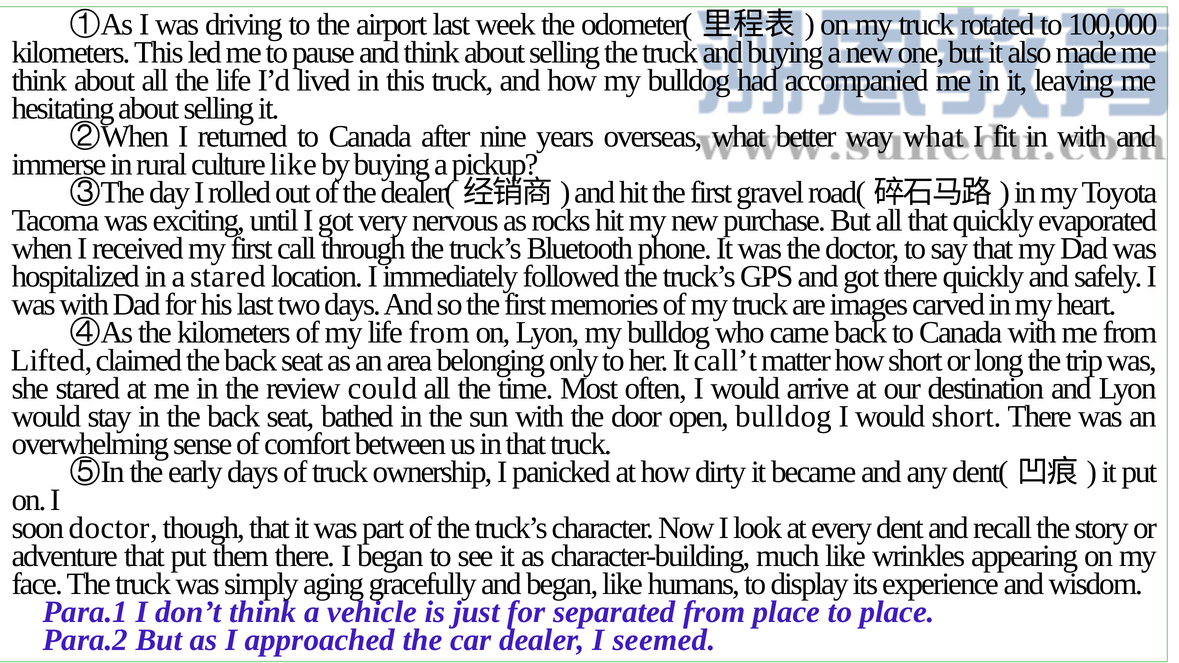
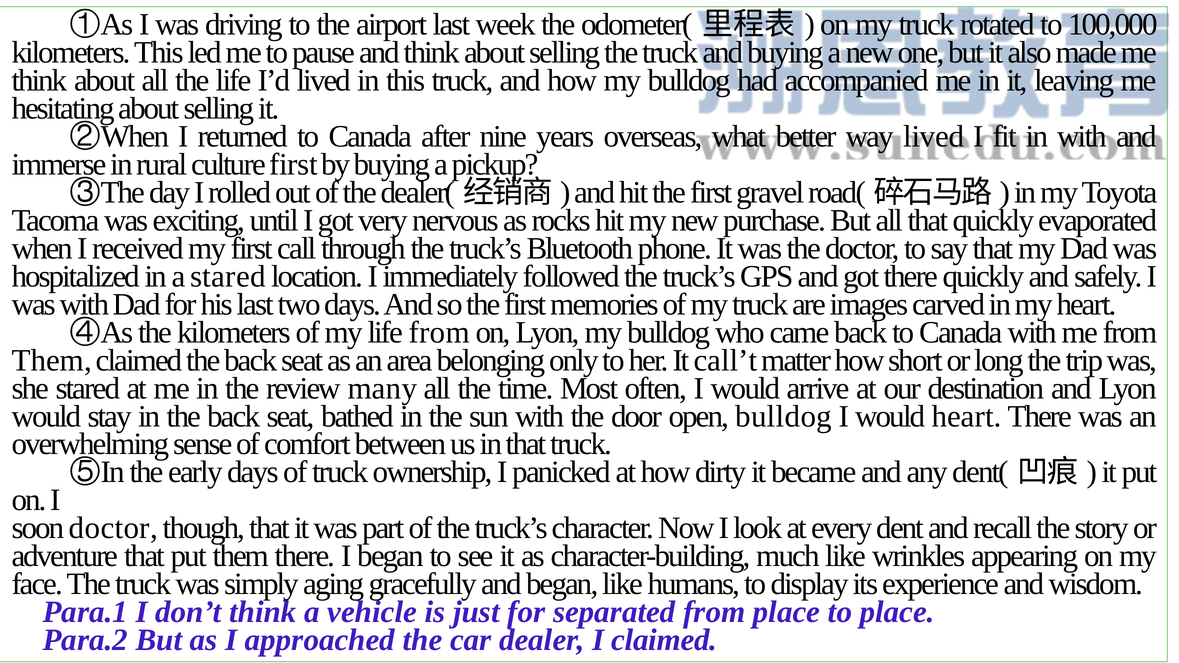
way what: what -> lived (934, 137)
culture like: like -> first (293, 164)
Lifted: Lifted -> Them (52, 360)
could: could -> many (382, 388)
would short: short -> heart (967, 416)
I seemed: seemed -> claimed (664, 640)
